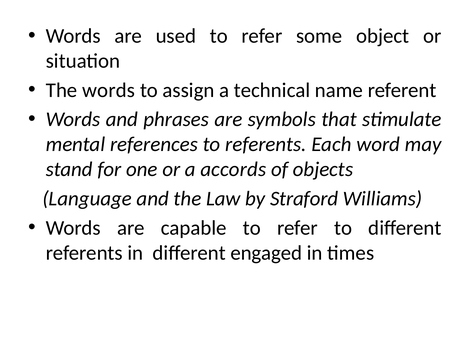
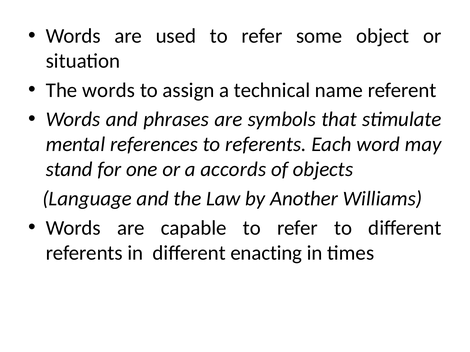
Straford: Straford -> Another (304, 199)
engaged: engaged -> enacting (266, 253)
